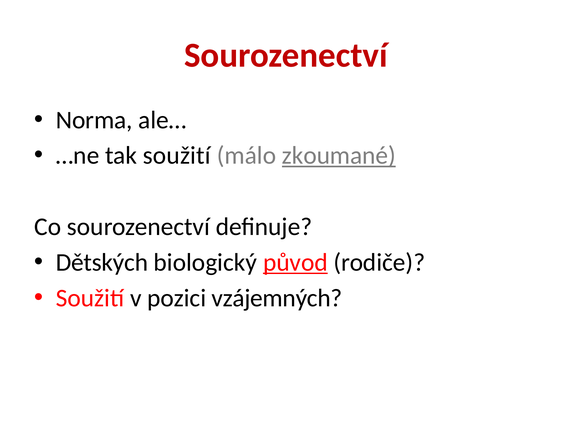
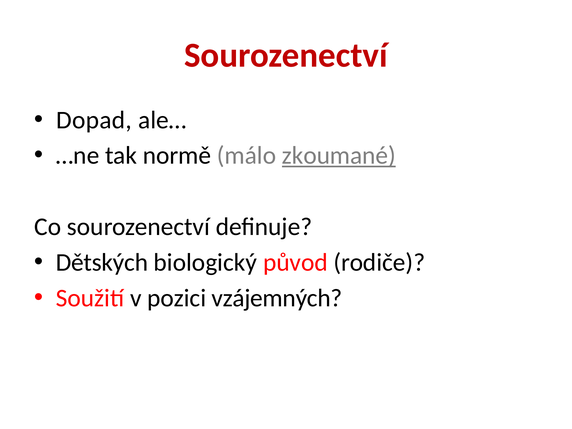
Norma: Norma -> Dopad (94, 120)
tak soužití: soužití -> normě (177, 156)
původ underline: present -> none (295, 262)
